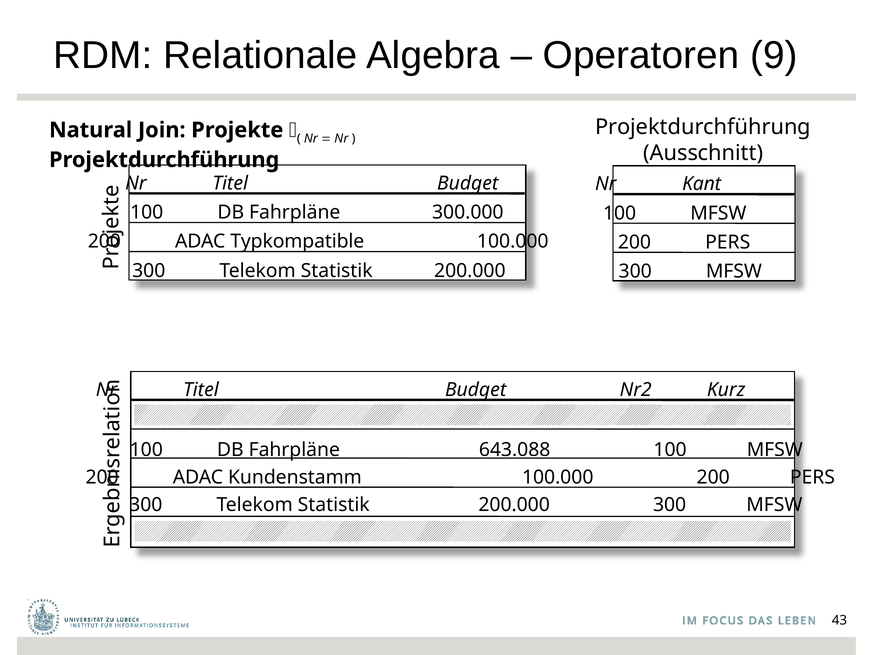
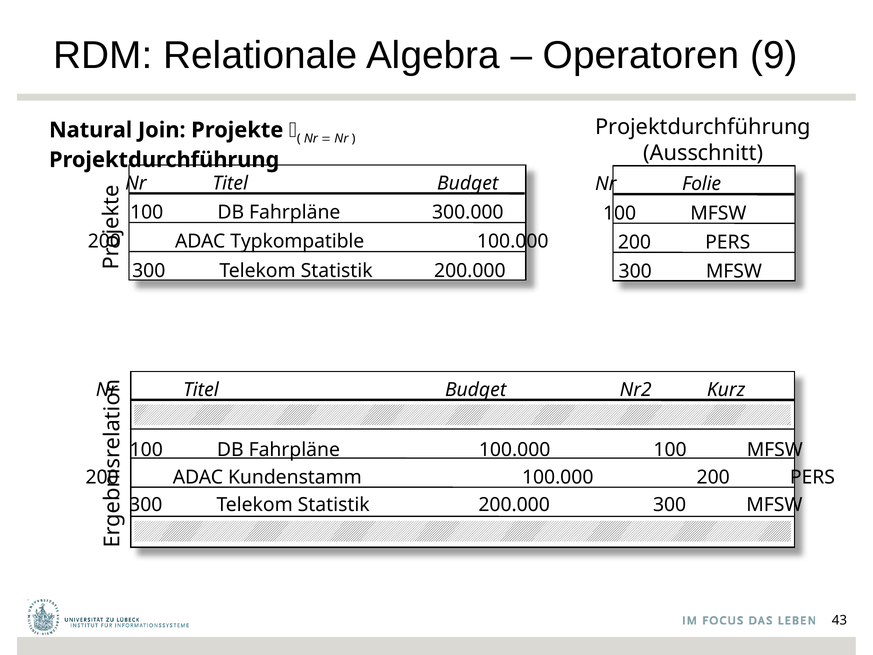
Kant: Kant -> Folie (702, 184)
Fahrpläne 643.088: 643.088 -> 100.000 (515, 450)
